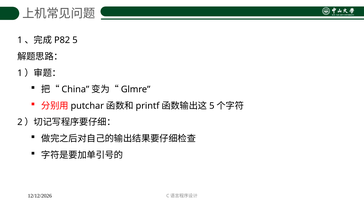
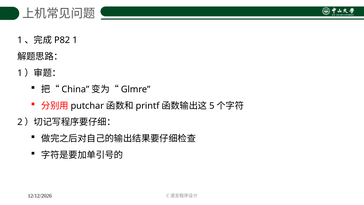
5: 5 -> 1 (75, 40)
